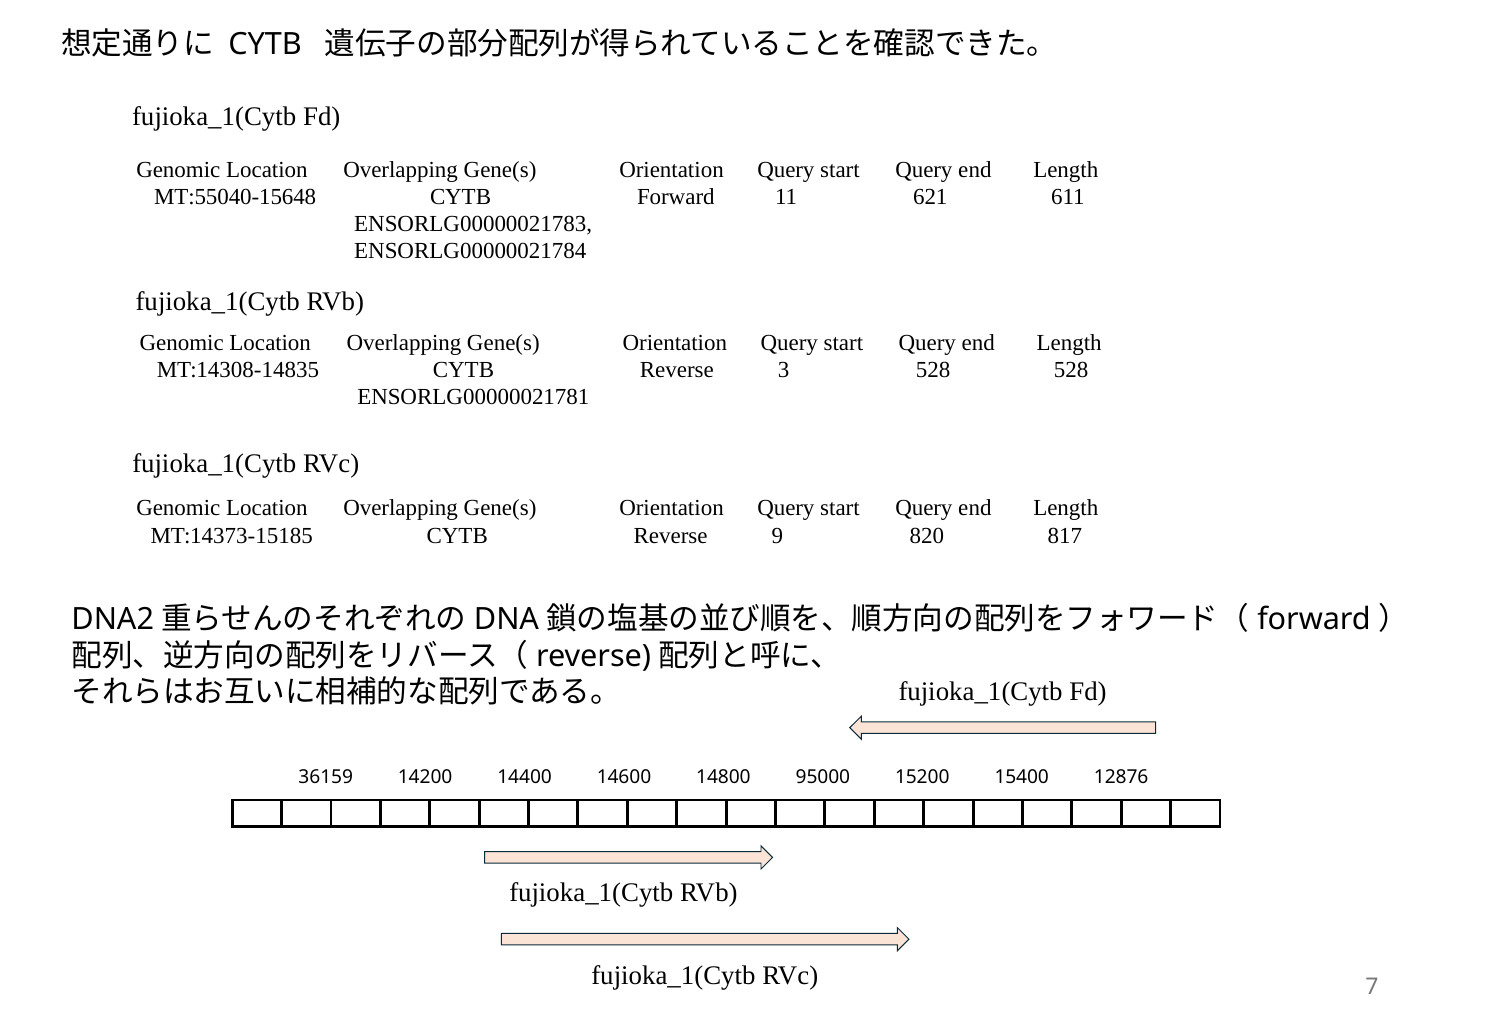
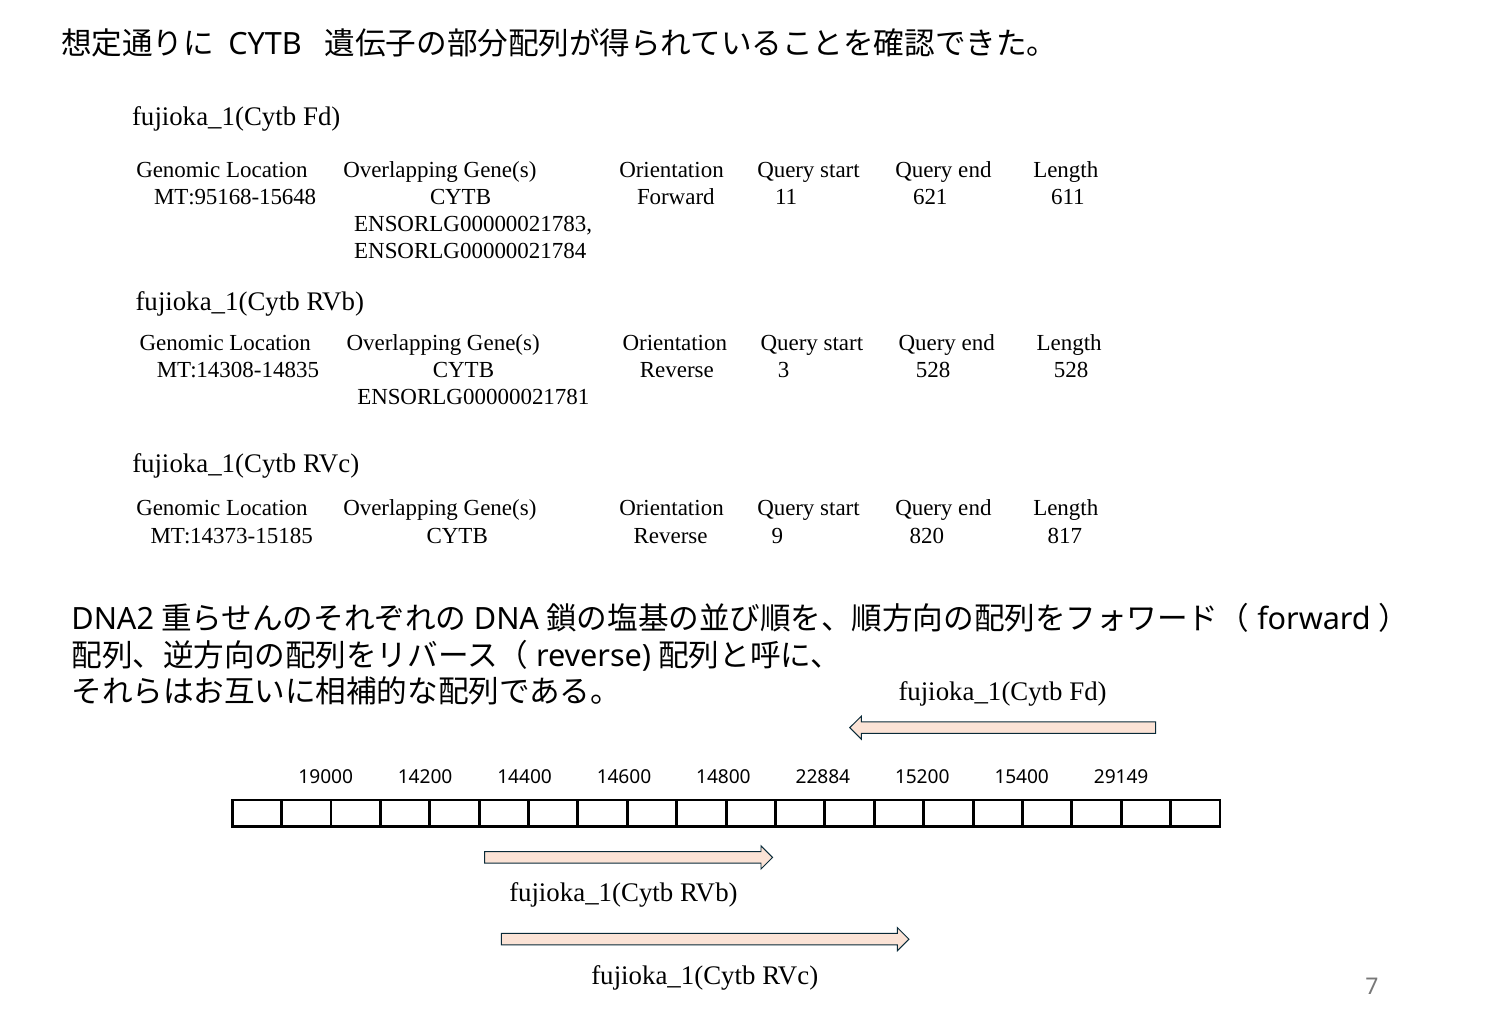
MT:55040-15648: MT:55040-15648 -> MT:95168-15648 (235, 197)
36159: 36159 -> 19000 (326, 777)
95000: 95000 -> 22884 (823, 777)
12876: 12876 -> 29149 (1121, 777)
